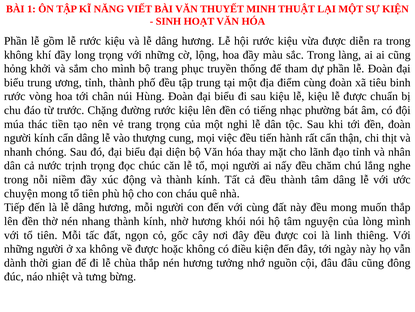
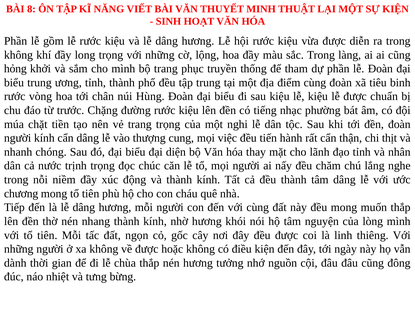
1: 1 -> 8 (31, 9)
thác: thác -> chặt (38, 124)
chuyện: chuyện -> chương (21, 193)
